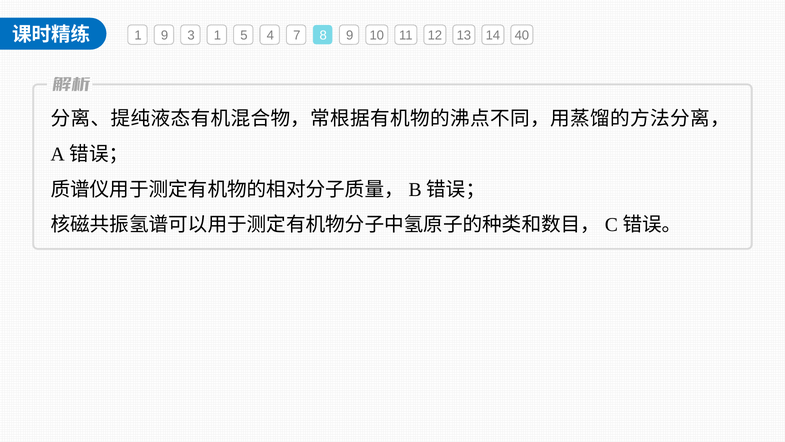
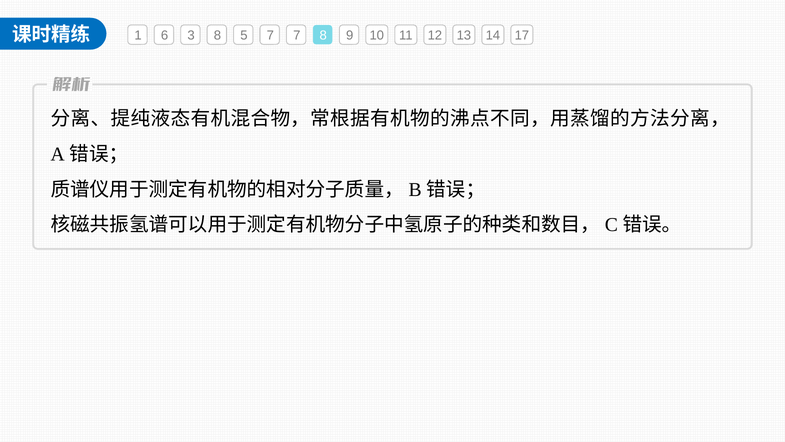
1 9: 9 -> 6 (165, 36)
3 1: 1 -> 8 (217, 36)
5 4: 4 -> 7 (270, 36)
40: 40 -> 17 (522, 36)
